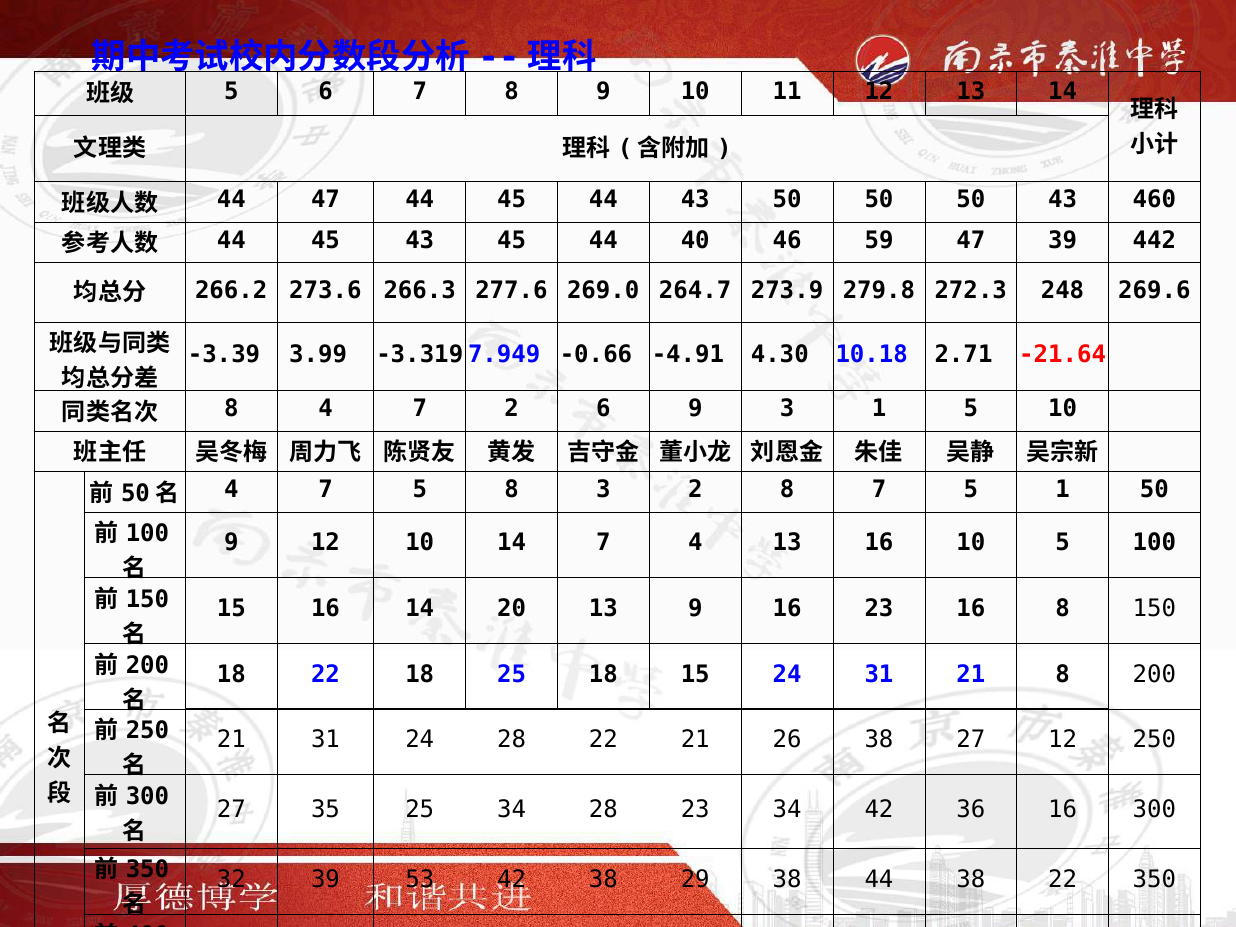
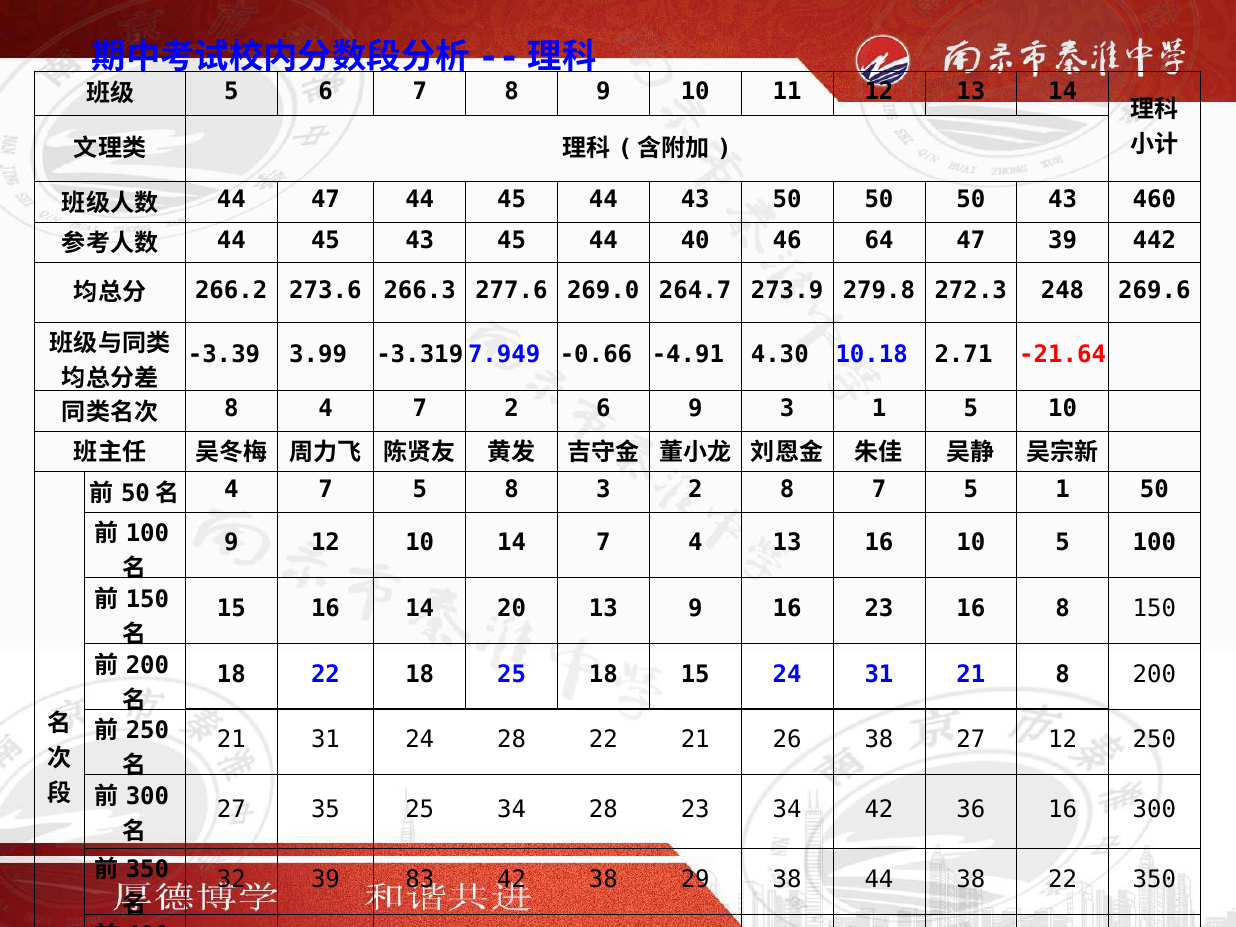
59: 59 -> 64 (879, 240)
53: 53 -> 83 (420, 879)
